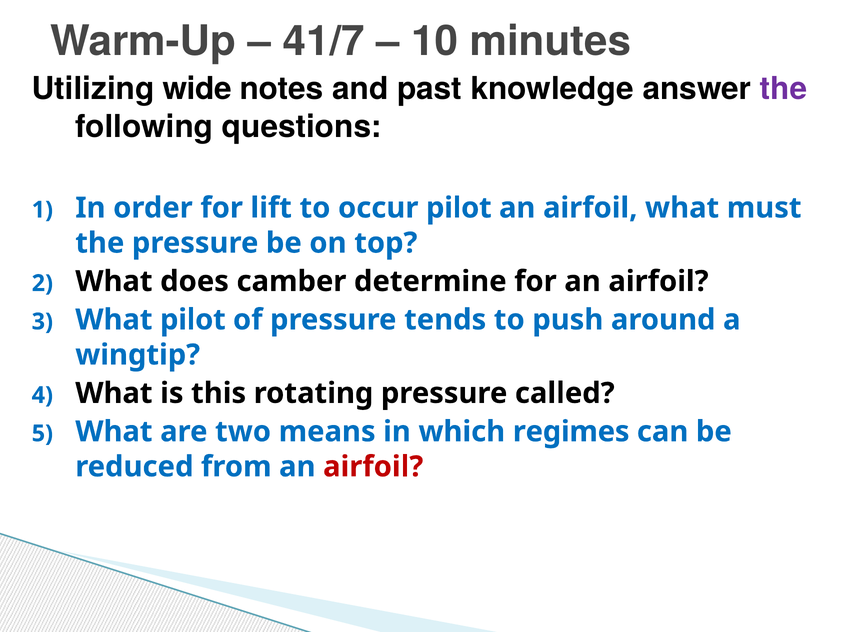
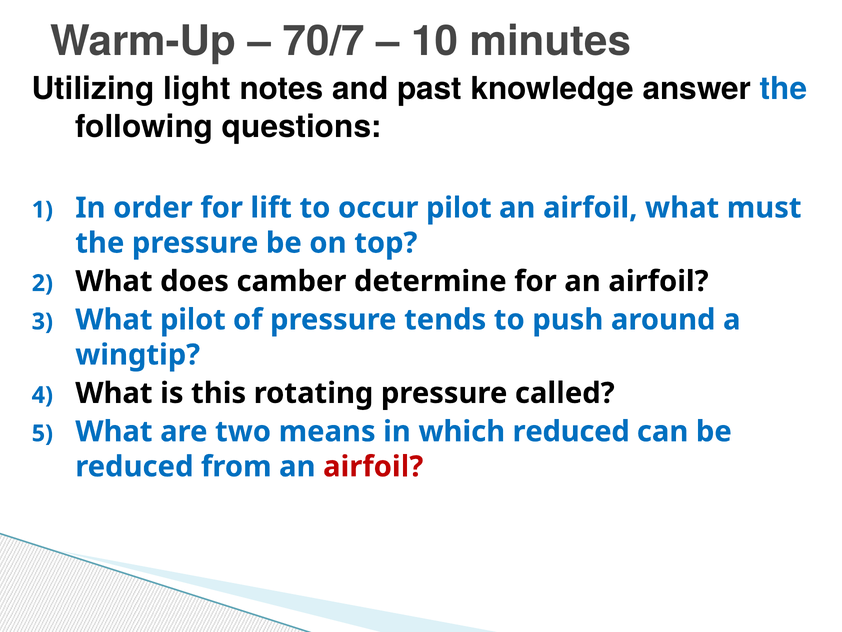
41/7: 41/7 -> 70/7 (324, 41)
wide: wide -> light (197, 89)
the colour: purple -> blue (784, 89)
which regimes: regimes -> reduced (571, 431)
